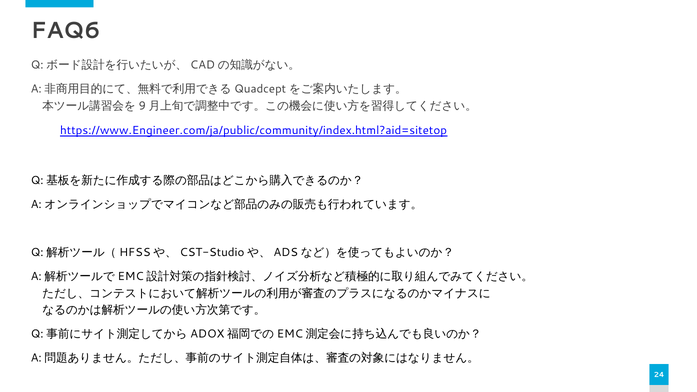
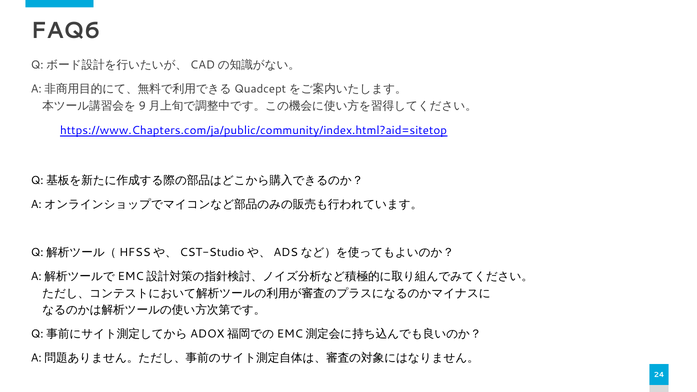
https://www.Engineer.com/ja/public/community/index.html?aid=sitetop: https://www.Engineer.com/ja/public/community/index.html?aid=sitetop -> https://www.Chapters.com/ja/public/community/index.html?aid=sitetop (254, 130)
